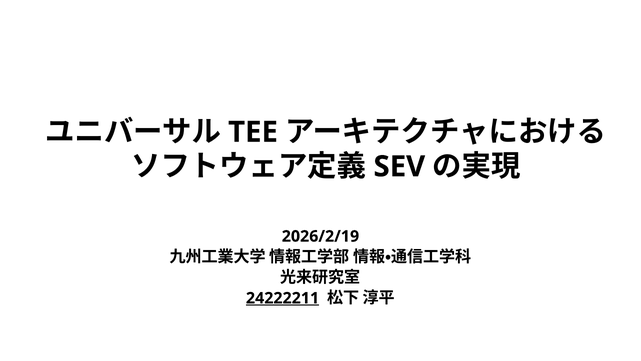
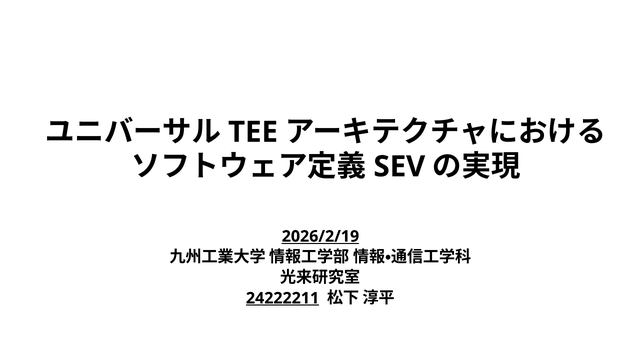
2026/2/19 underline: none -> present (320, 236)
